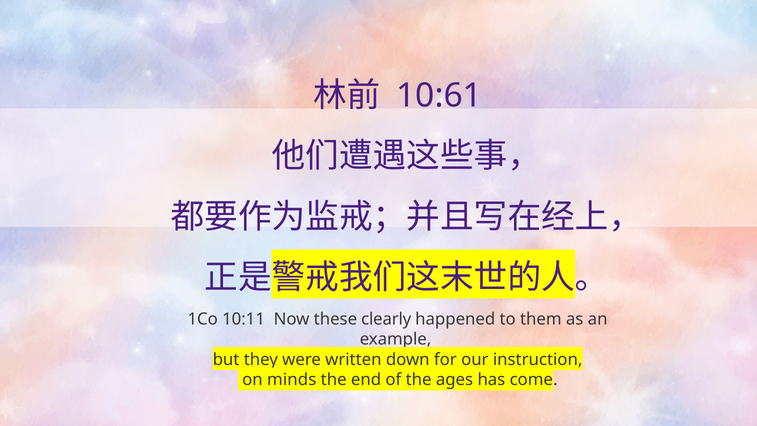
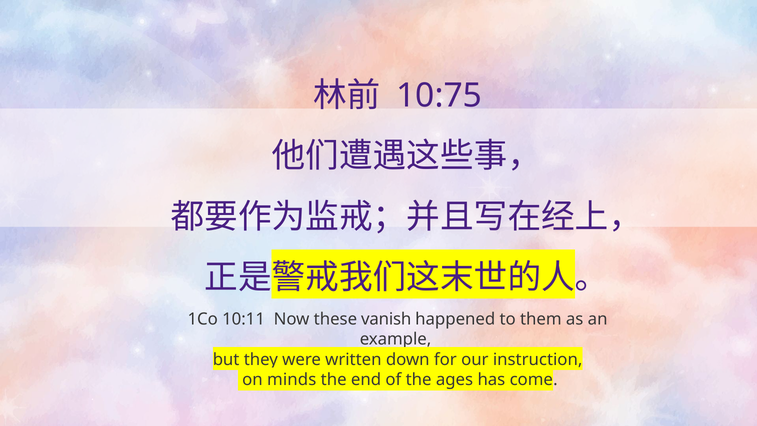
10:61: 10:61 -> 10:75 (439, 96)
clearly: clearly -> vanish (386, 319)
